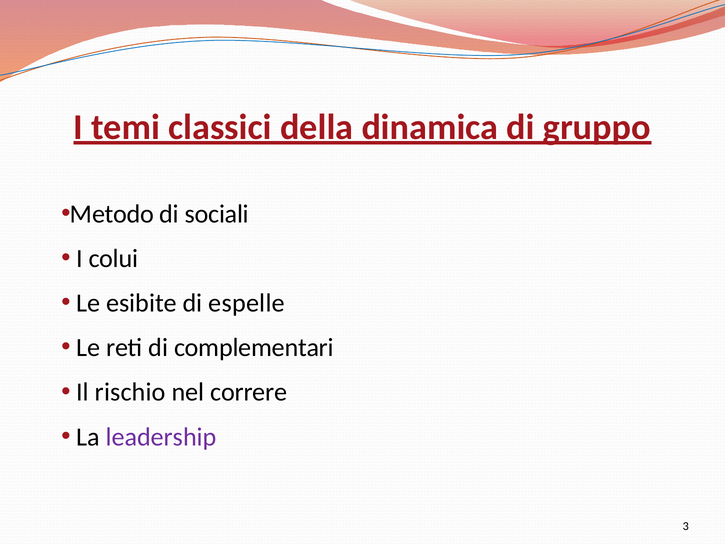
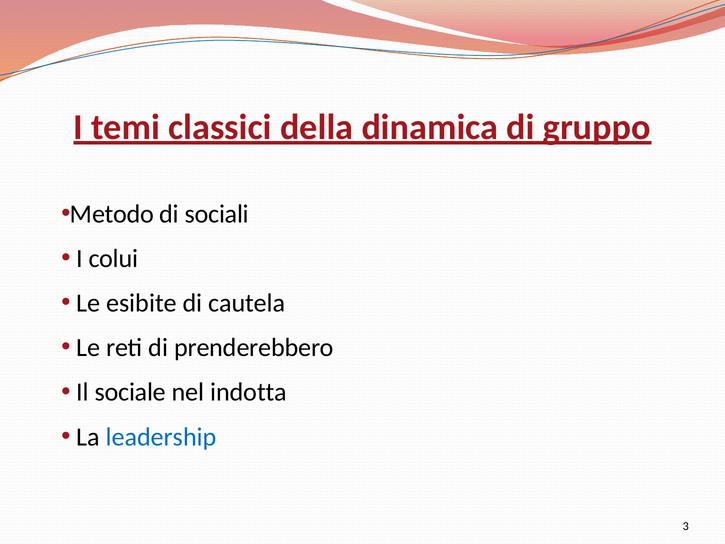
espelle: espelle -> cautela (247, 303)
complementari: complementari -> prenderebbero (254, 348)
rischio: rischio -> sociale (130, 392)
correre: correre -> indotta (249, 392)
leadership colour: purple -> blue (161, 437)
